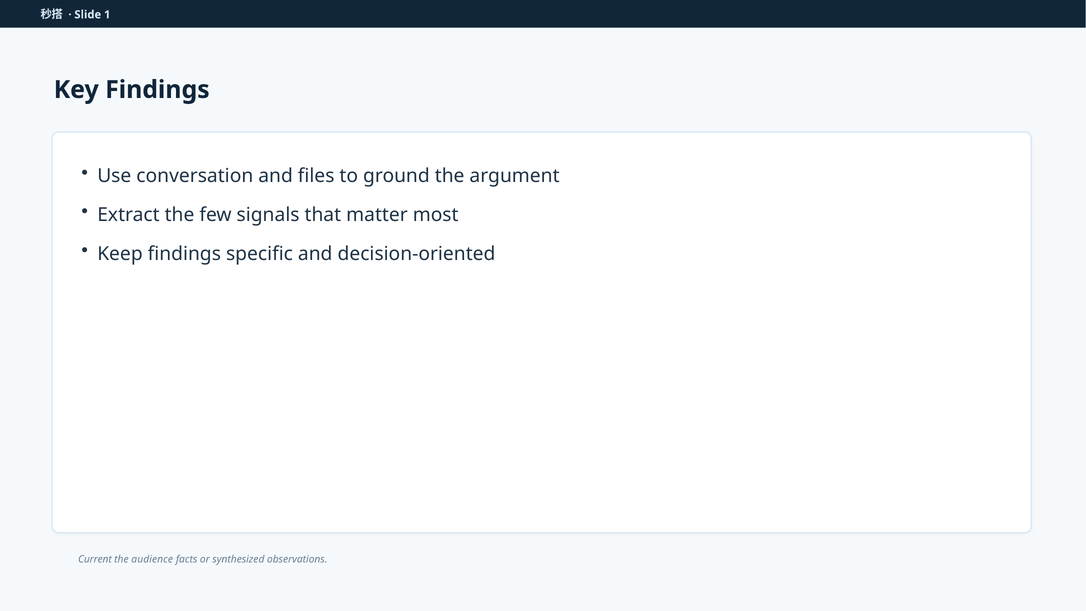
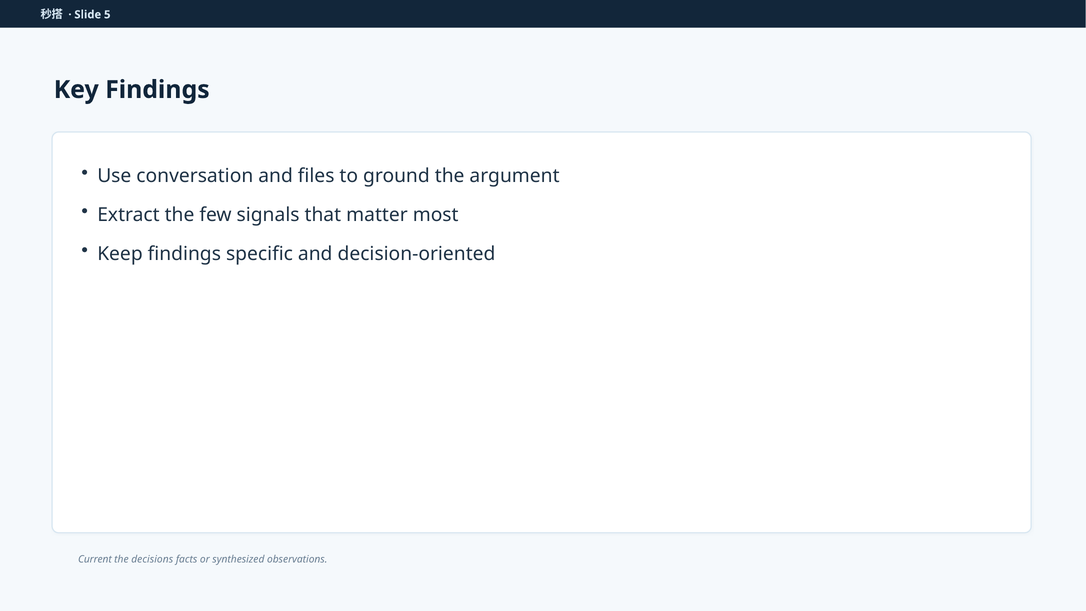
1: 1 -> 5 (107, 15)
audience: audience -> decisions (152, 559)
